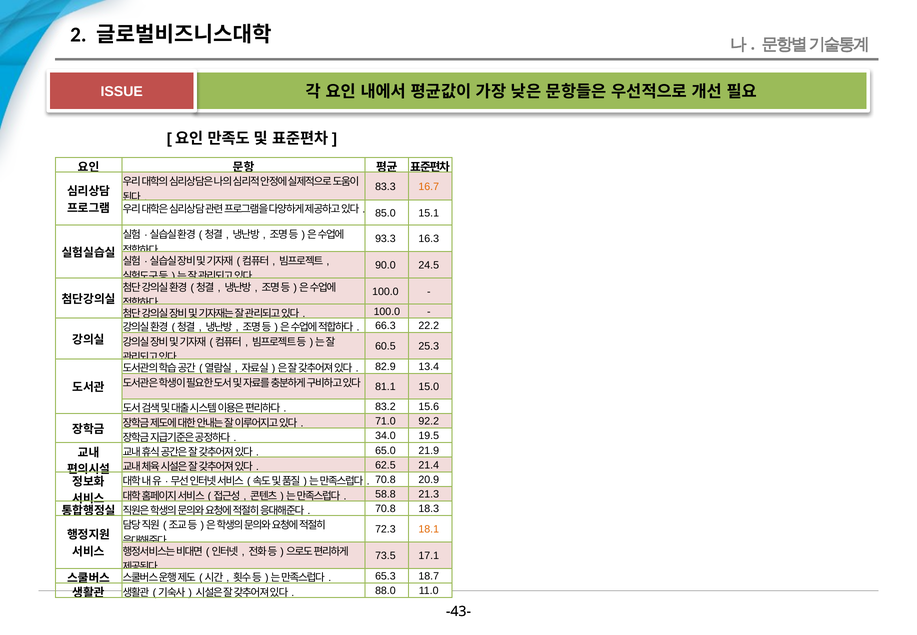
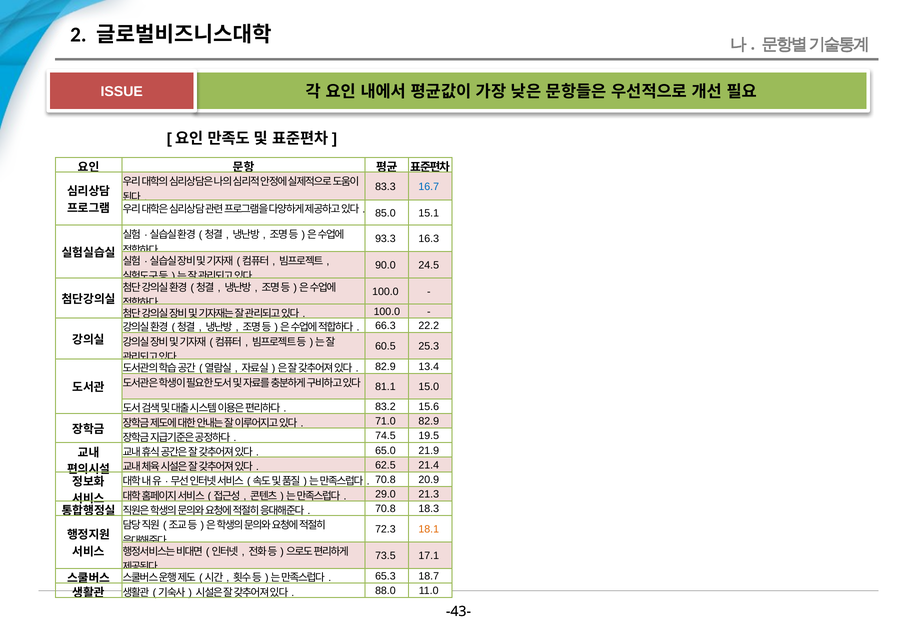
16.7 colour: orange -> blue (429, 186)
71.0 92.2: 92.2 -> 82.9 (429, 421)
34.0: 34.0 -> 74.5 (385, 436)
58.8: 58.8 -> 29.0 (385, 494)
